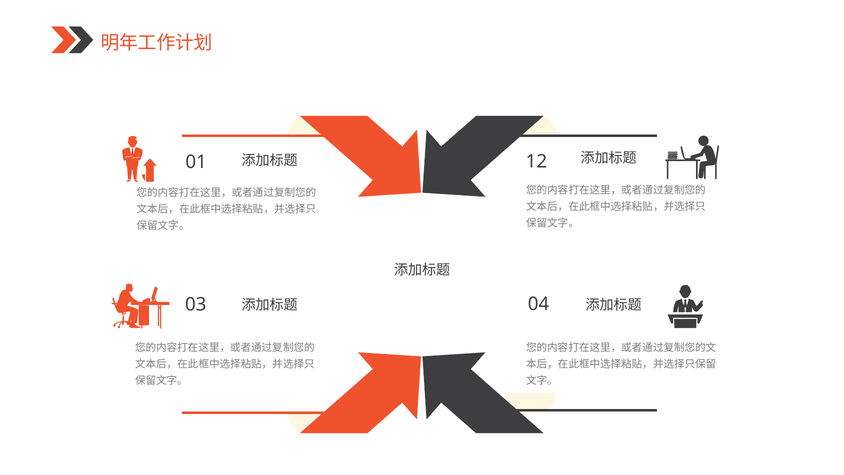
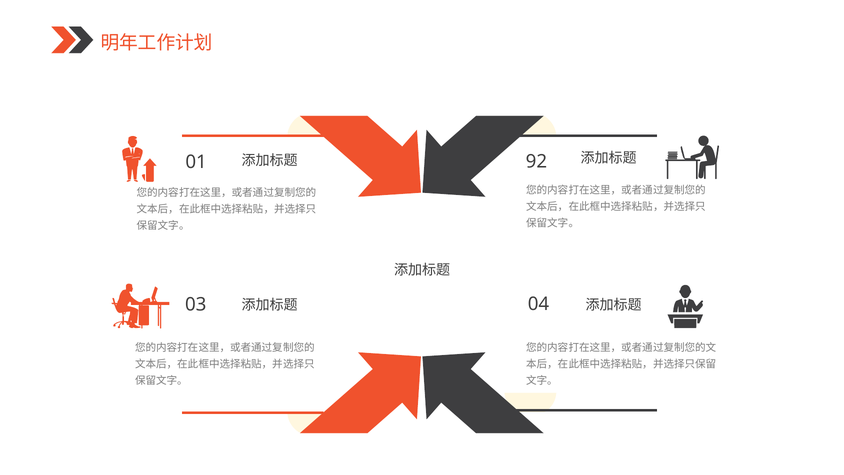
12: 12 -> 92 (536, 162)
